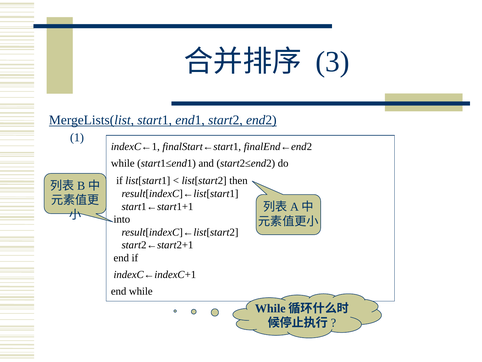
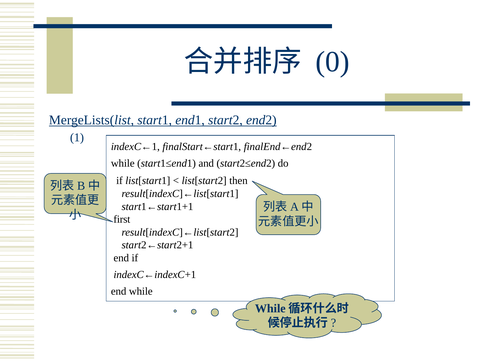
3: 3 -> 0 (333, 62)
into: into -> first (122, 219)
